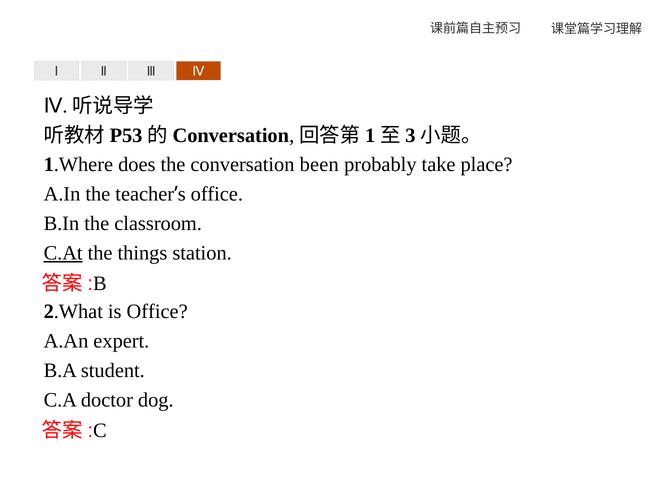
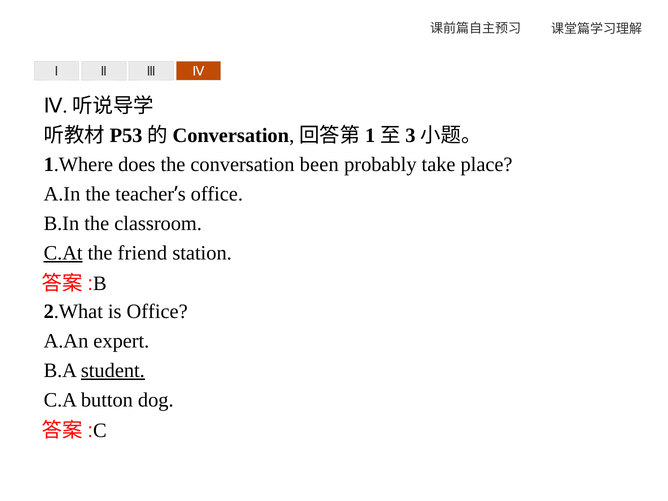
things: things -> friend (142, 253)
student underline: none -> present (113, 370)
doctor: doctor -> button (107, 400)
